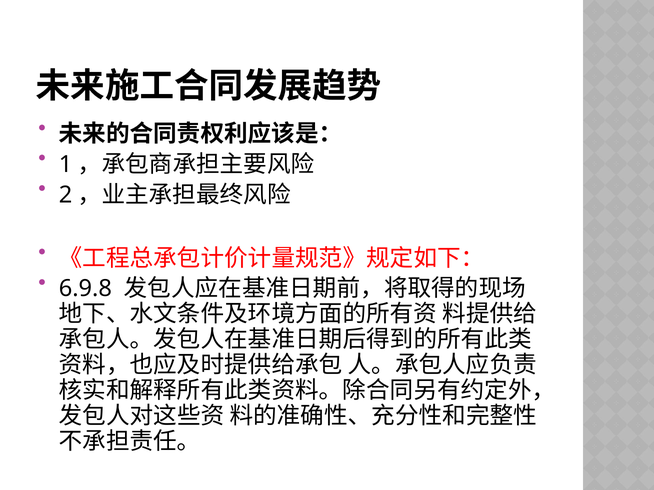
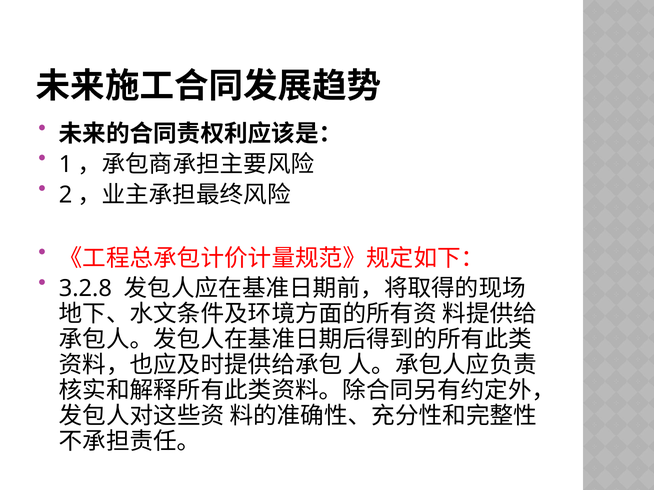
6.9.8: 6.9.8 -> 3.2.8 (85, 289)
